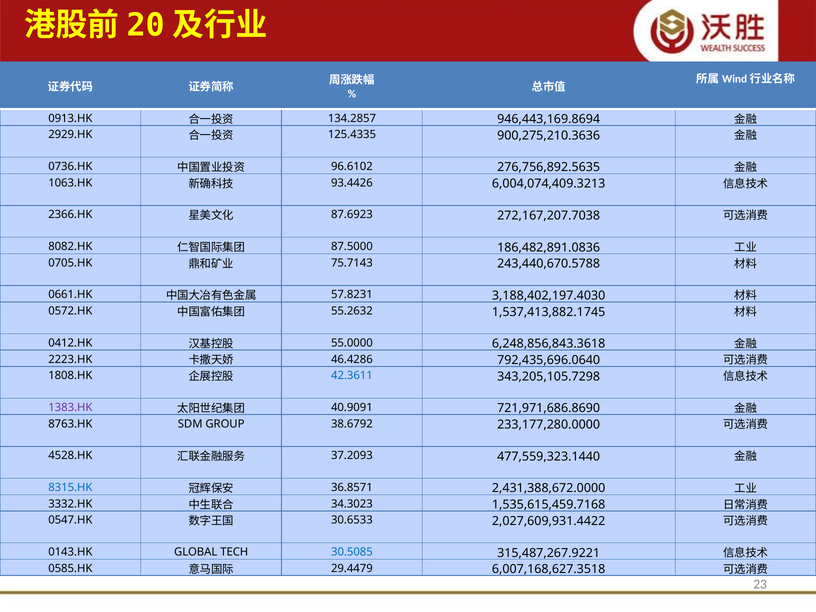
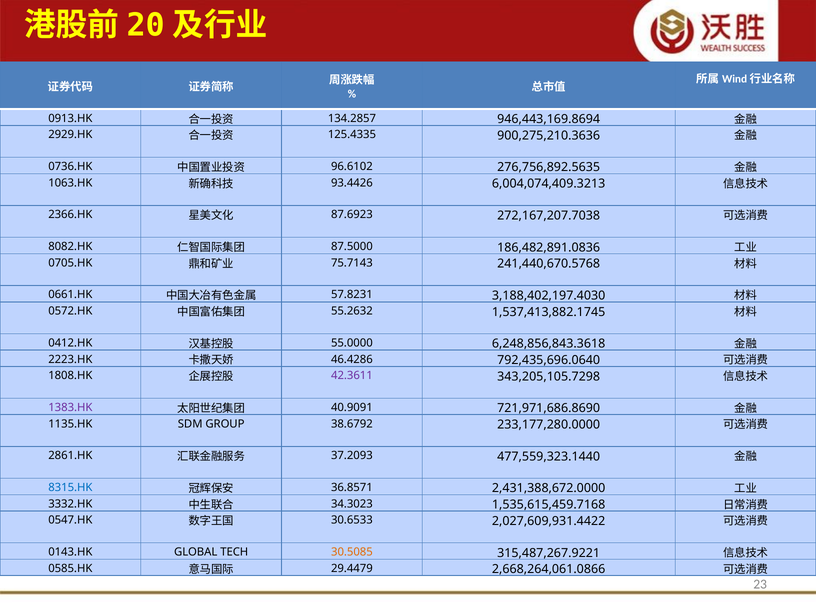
243,440,670.5788: 243,440,670.5788 -> 241,440,670.5768 (549, 264)
42.3611 colour: blue -> purple (352, 376)
8763.HK: 8763.HK -> 1135.HK (70, 424)
4528.HK: 4528.HK -> 2861.HK (70, 456)
30.5085 colour: blue -> orange (352, 552)
6,007,168,627.3518: 6,007,168,627.3518 -> 2,668,264,061.0866 (549, 569)
